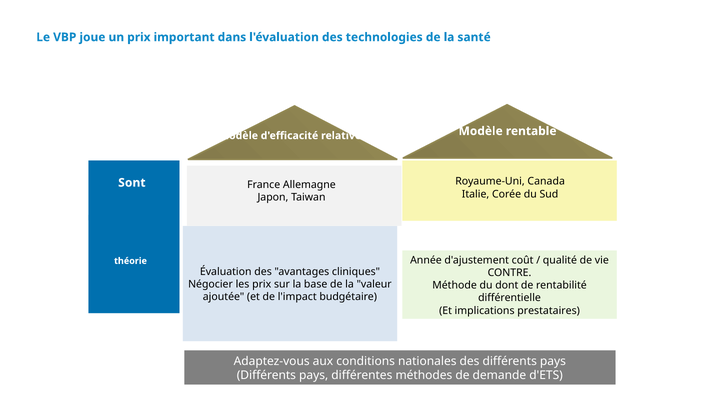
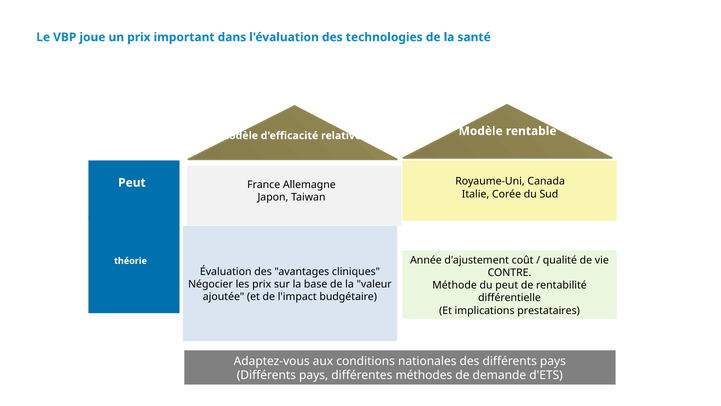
Sont: Sont -> Peut (132, 183)
du dont: dont -> peut (507, 285)
